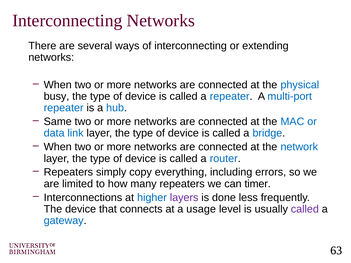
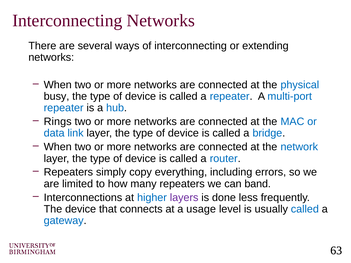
Same: Same -> Rings (58, 122)
timer: timer -> band (258, 184)
called colour: purple -> blue (305, 209)
